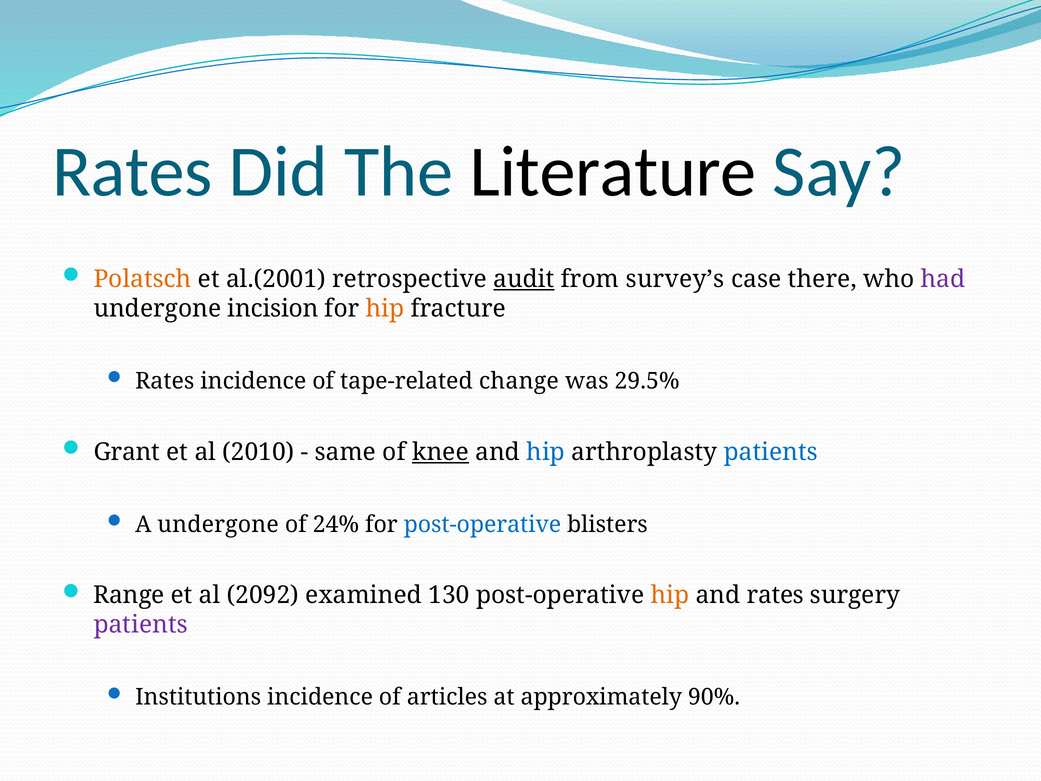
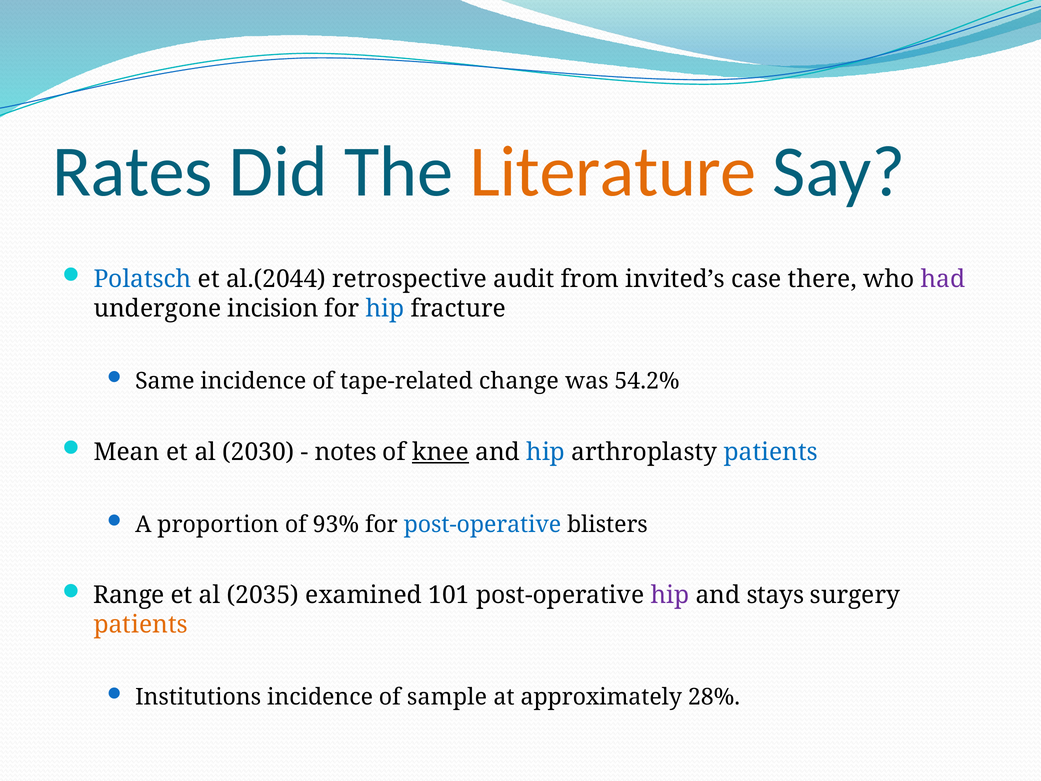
Literature colour: black -> orange (613, 172)
Polatsch colour: orange -> blue (143, 279)
al.(2001: al.(2001 -> al.(2044 (276, 279)
audit underline: present -> none (524, 279)
survey’s: survey’s -> invited’s (675, 279)
hip colour: orange -> blue (385, 308)
Rates: Rates -> Same (165, 381)
29.5%: 29.5% -> 54.2% (647, 381)
Grant: Grant -> Mean (127, 452)
2010: 2010 -> 2030 (258, 452)
same: same -> notes (346, 452)
A undergone: undergone -> proportion (218, 524)
24%: 24% -> 93% (336, 524)
2092: 2092 -> 2035 (263, 595)
130: 130 -> 101 (449, 595)
hip colour: orange -> purple (670, 595)
and rates: rates -> stays (775, 595)
patients colour: purple -> orange (141, 625)
articles: articles -> sample (447, 697)
90%: 90% -> 28% (714, 697)
